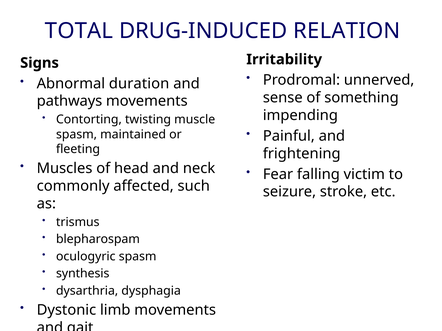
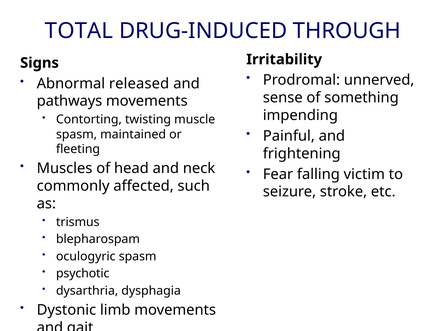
RELATION: RELATION -> THROUGH (347, 31)
duration: duration -> released (139, 84)
synthesis: synthesis -> psychotic (83, 274)
